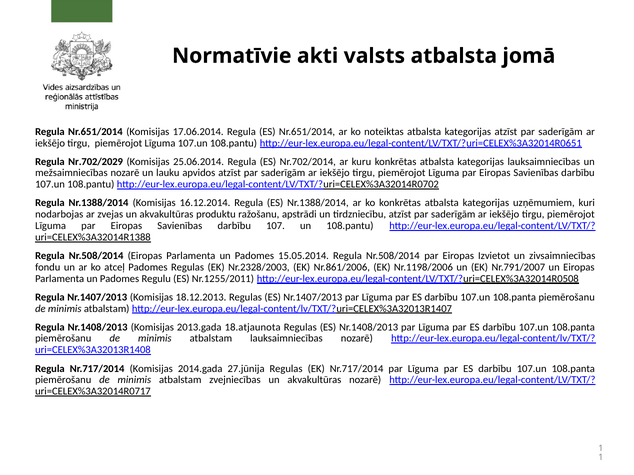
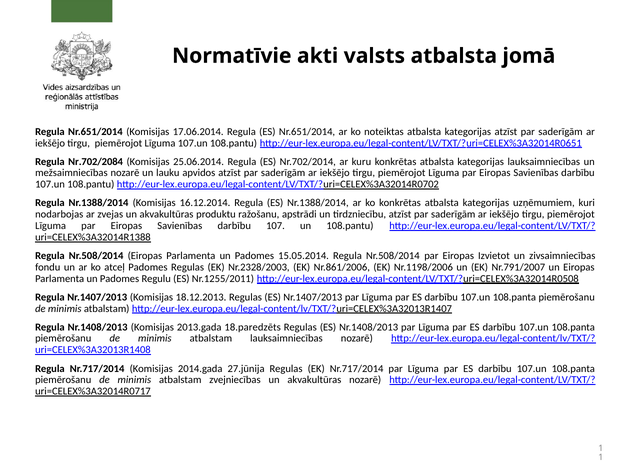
Nr.702/2029: Nr.702/2029 -> Nr.702/2084 (96, 162)
18.atjaunota: 18.atjaunota -> 18.paredzēts (253, 327)
